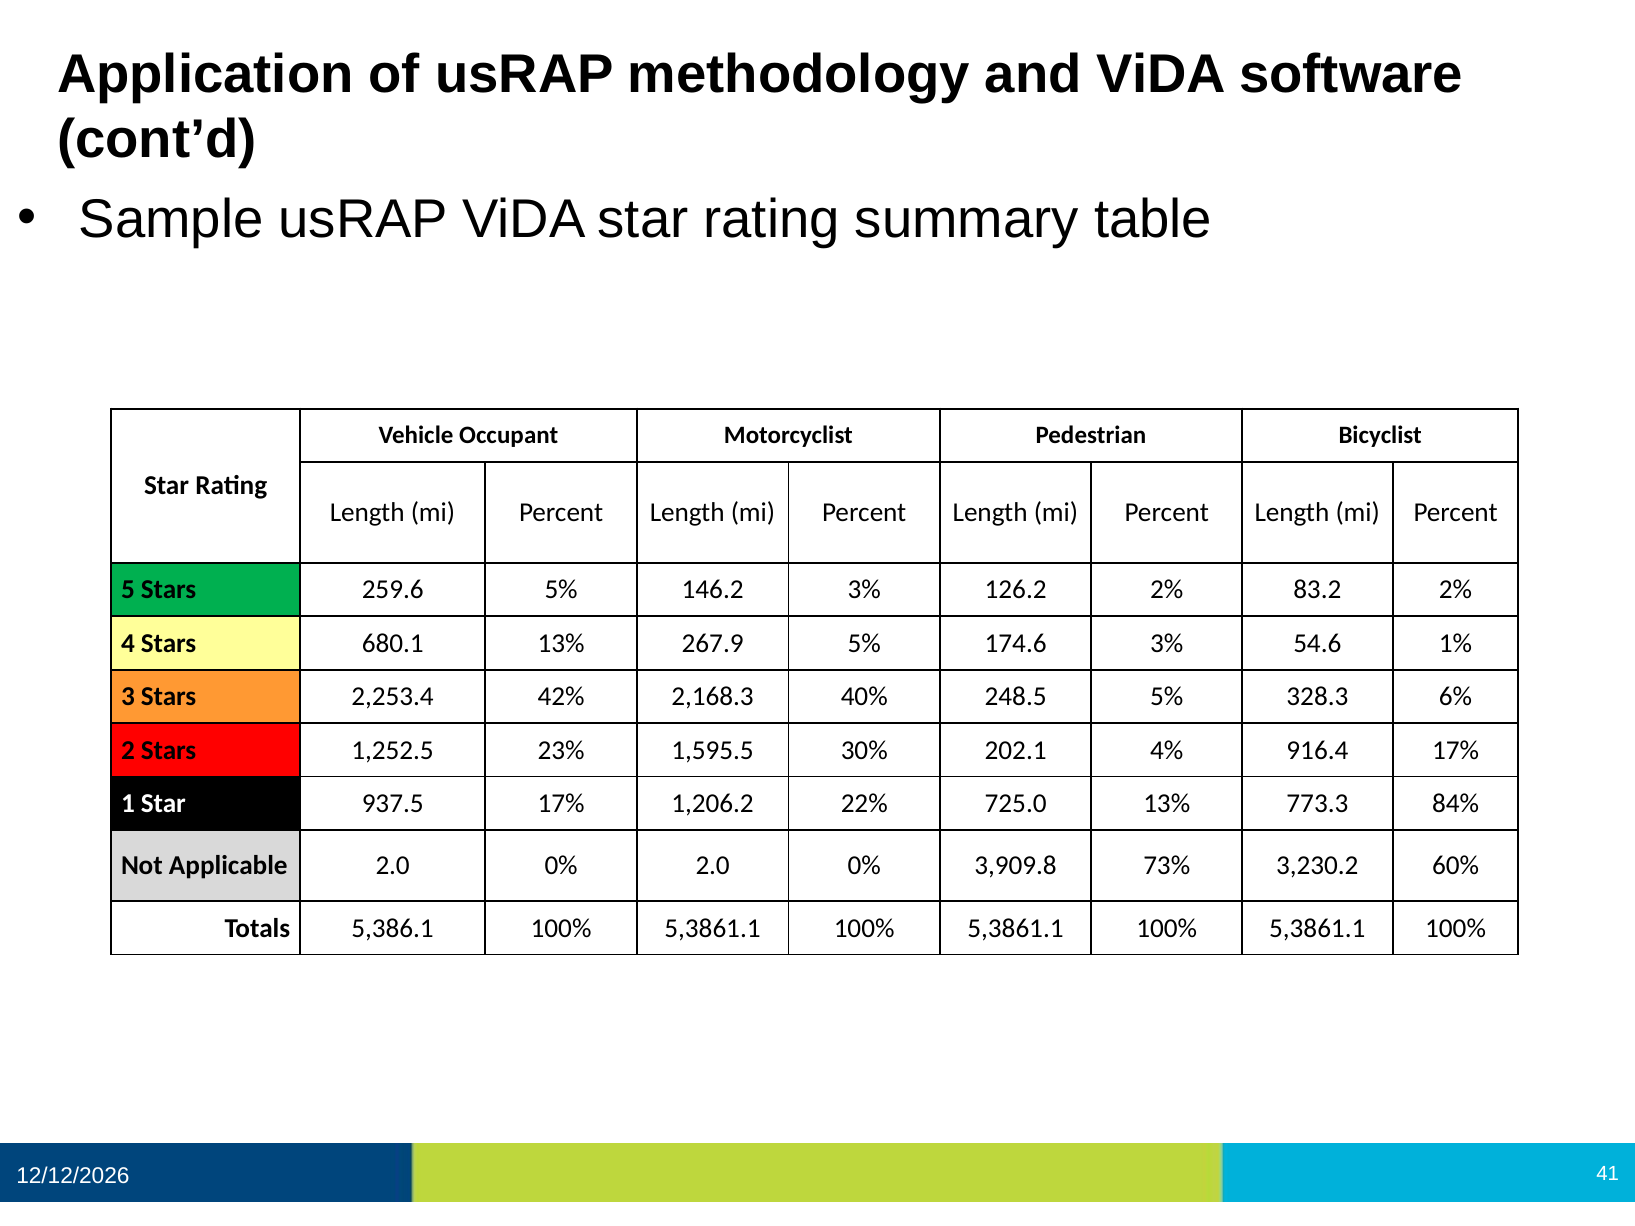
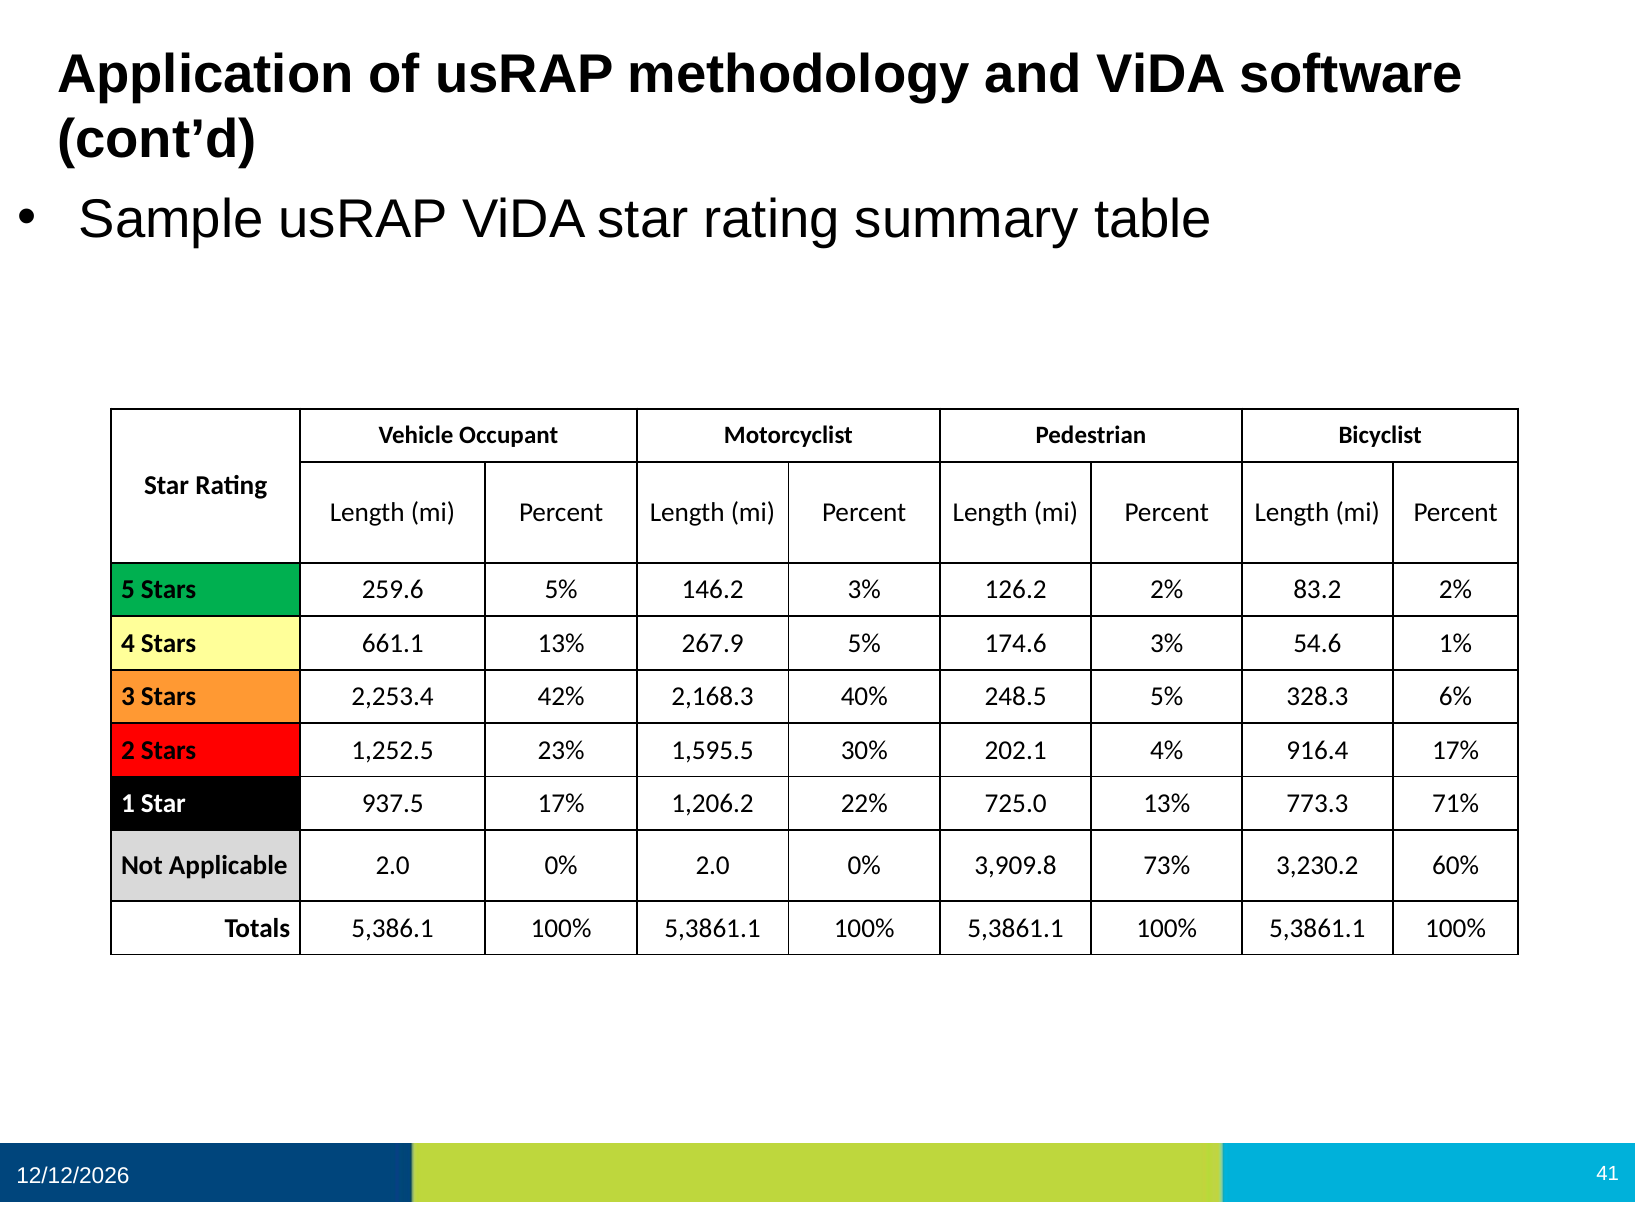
680.1: 680.1 -> 661.1 (393, 643)
84%: 84% -> 71% (1456, 804)
